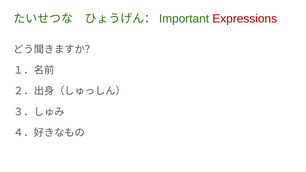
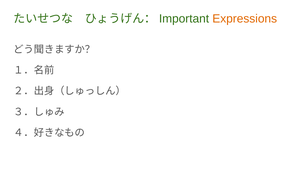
Expressions colour: red -> orange (245, 19)
